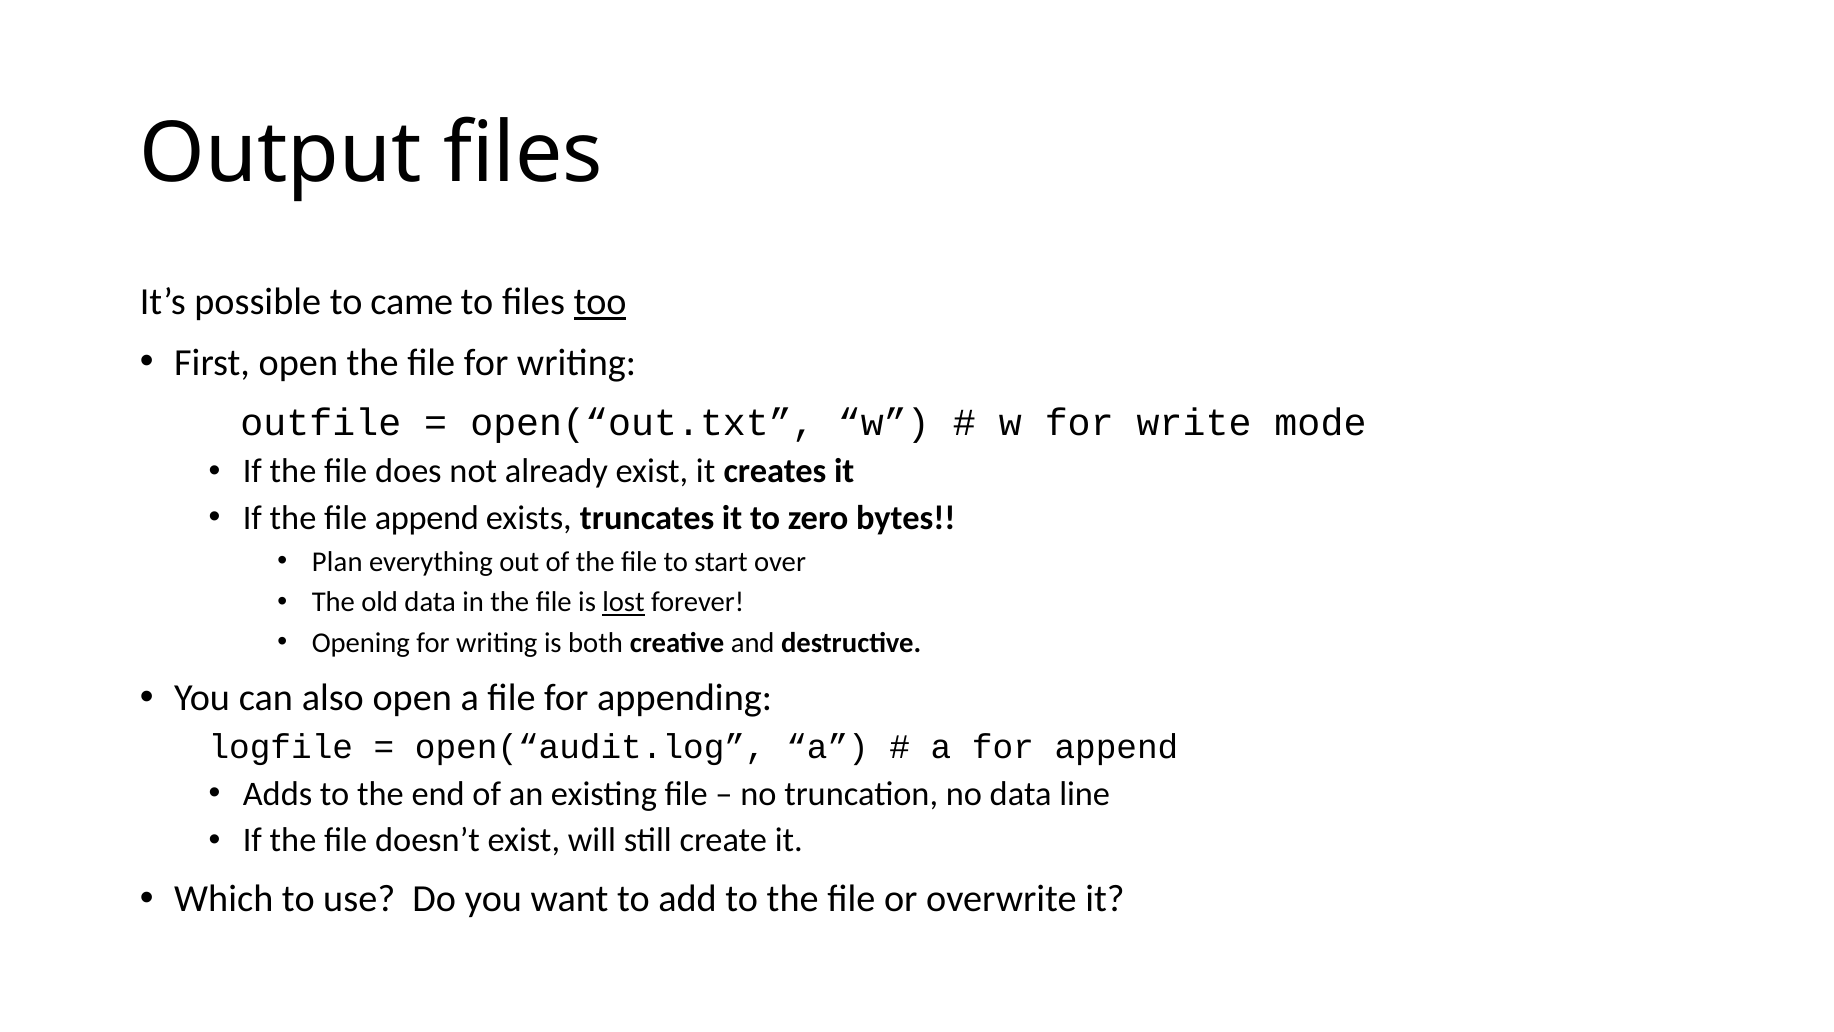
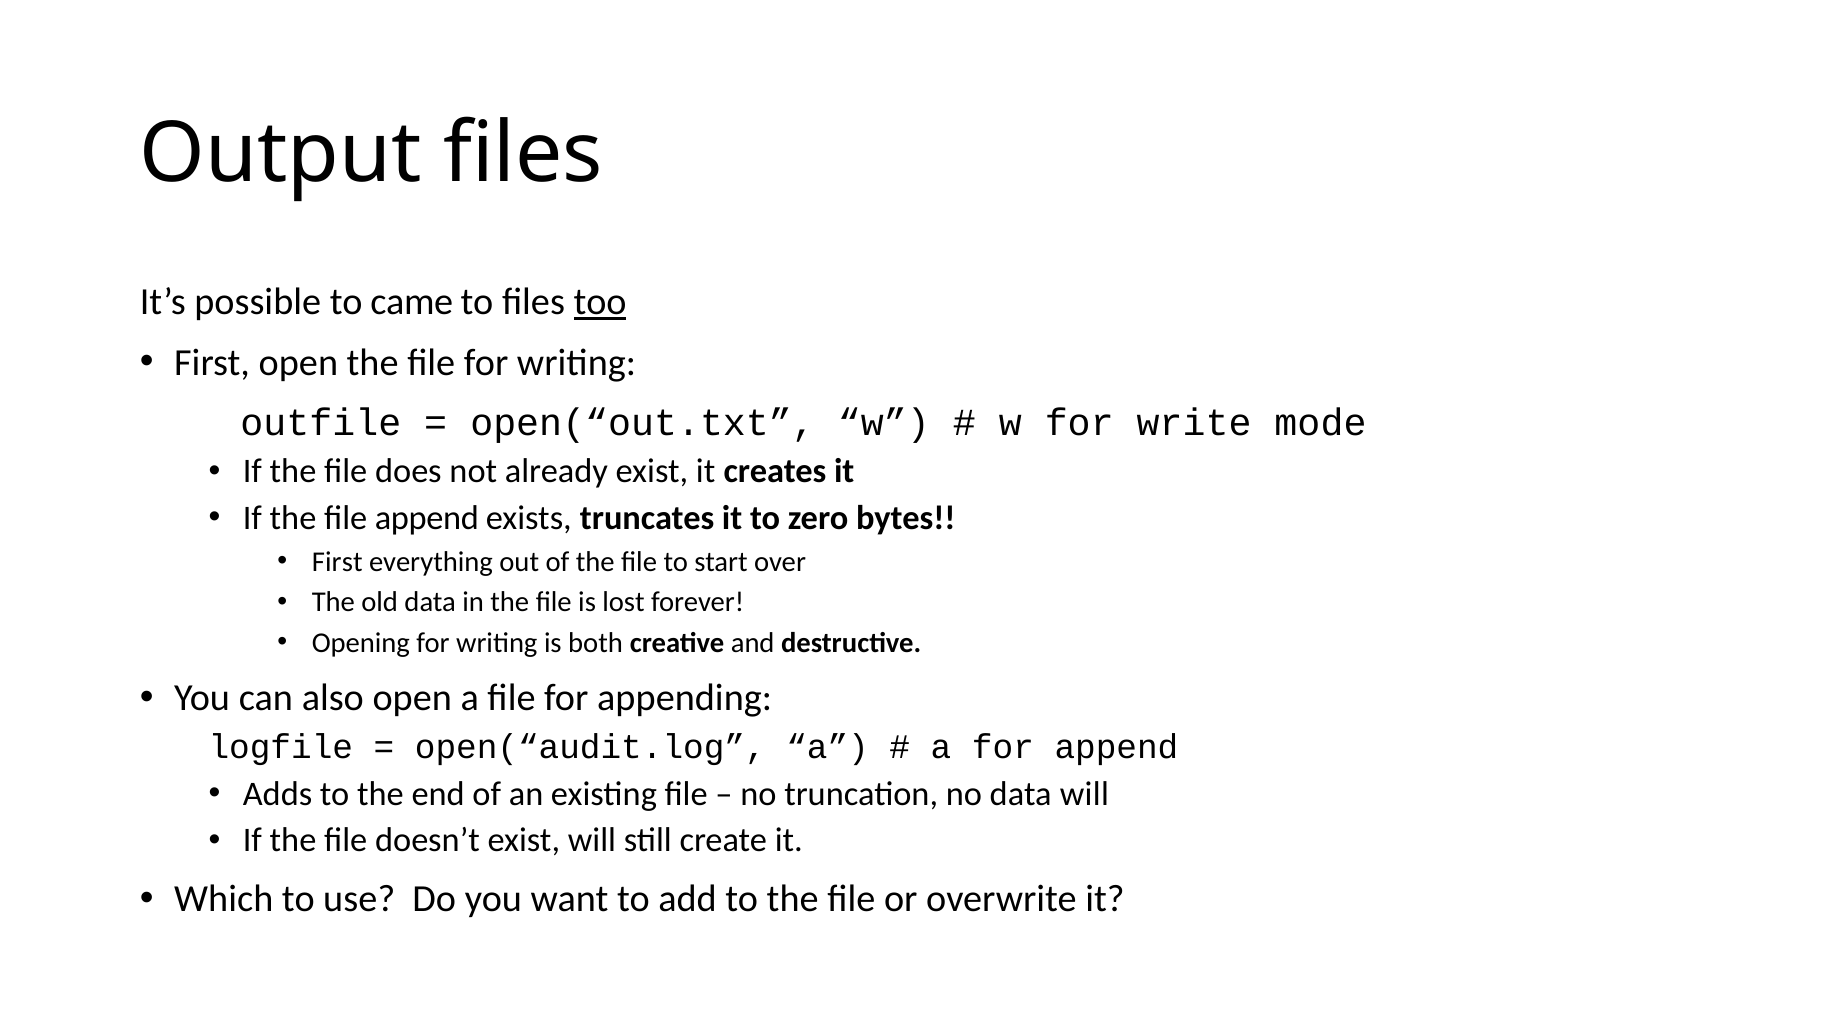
Plan: Plan -> First (337, 562)
lost underline: present -> none (624, 602)
data line: line -> will (1084, 793)
